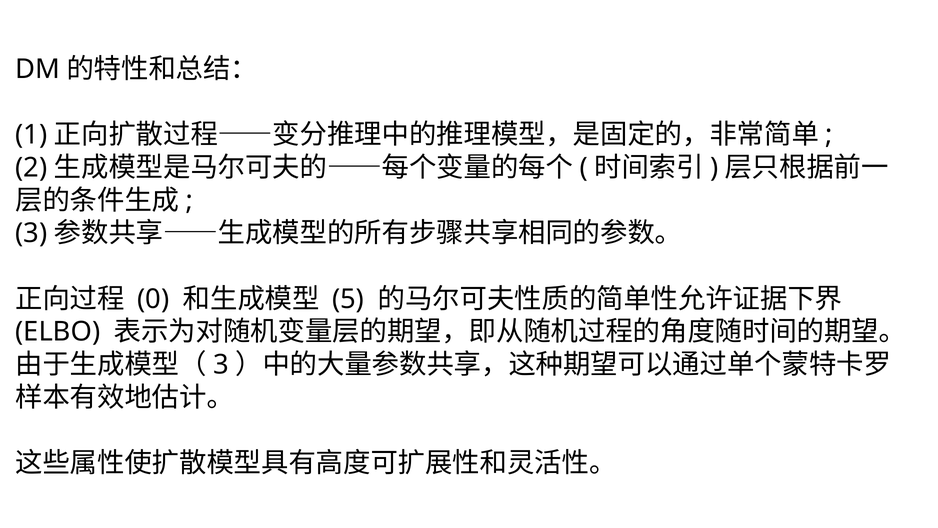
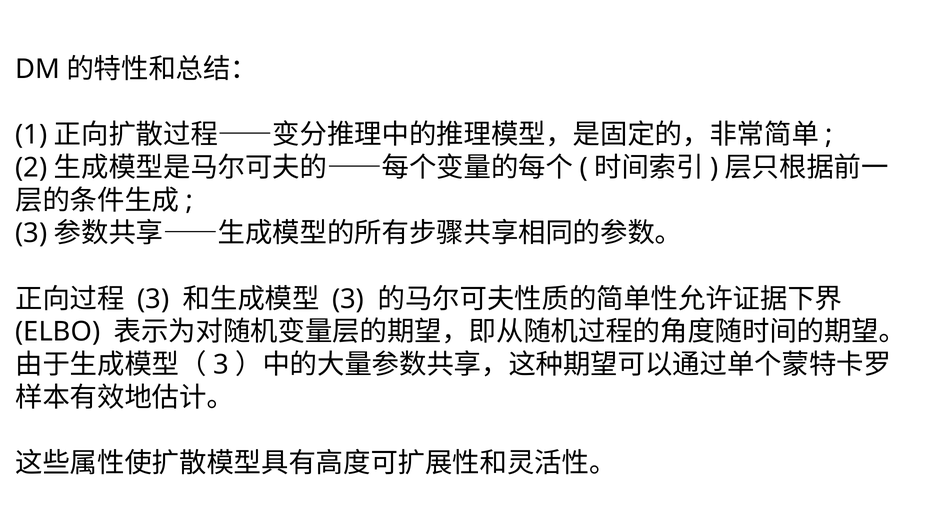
0: 0 -> 3 (153, 299)
5: 5 -> 3 (348, 299)
